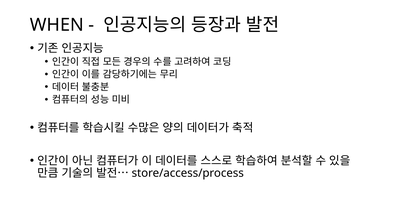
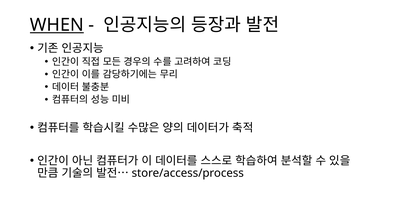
WHEN underline: none -> present (57, 25)
